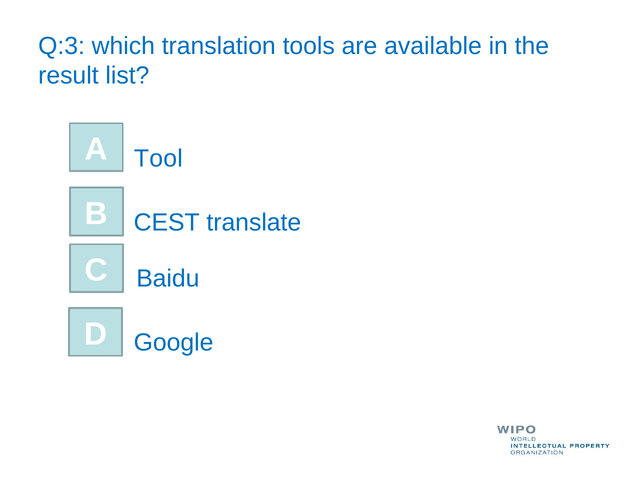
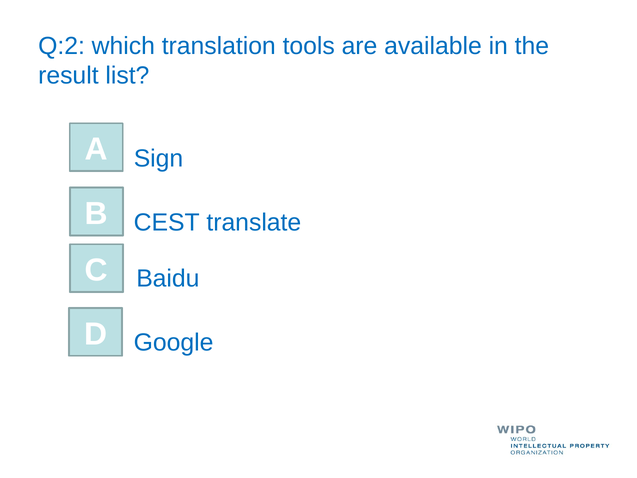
Q:3: Q:3 -> Q:2 (62, 46)
Tool: Tool -> Sign (159, 159)
